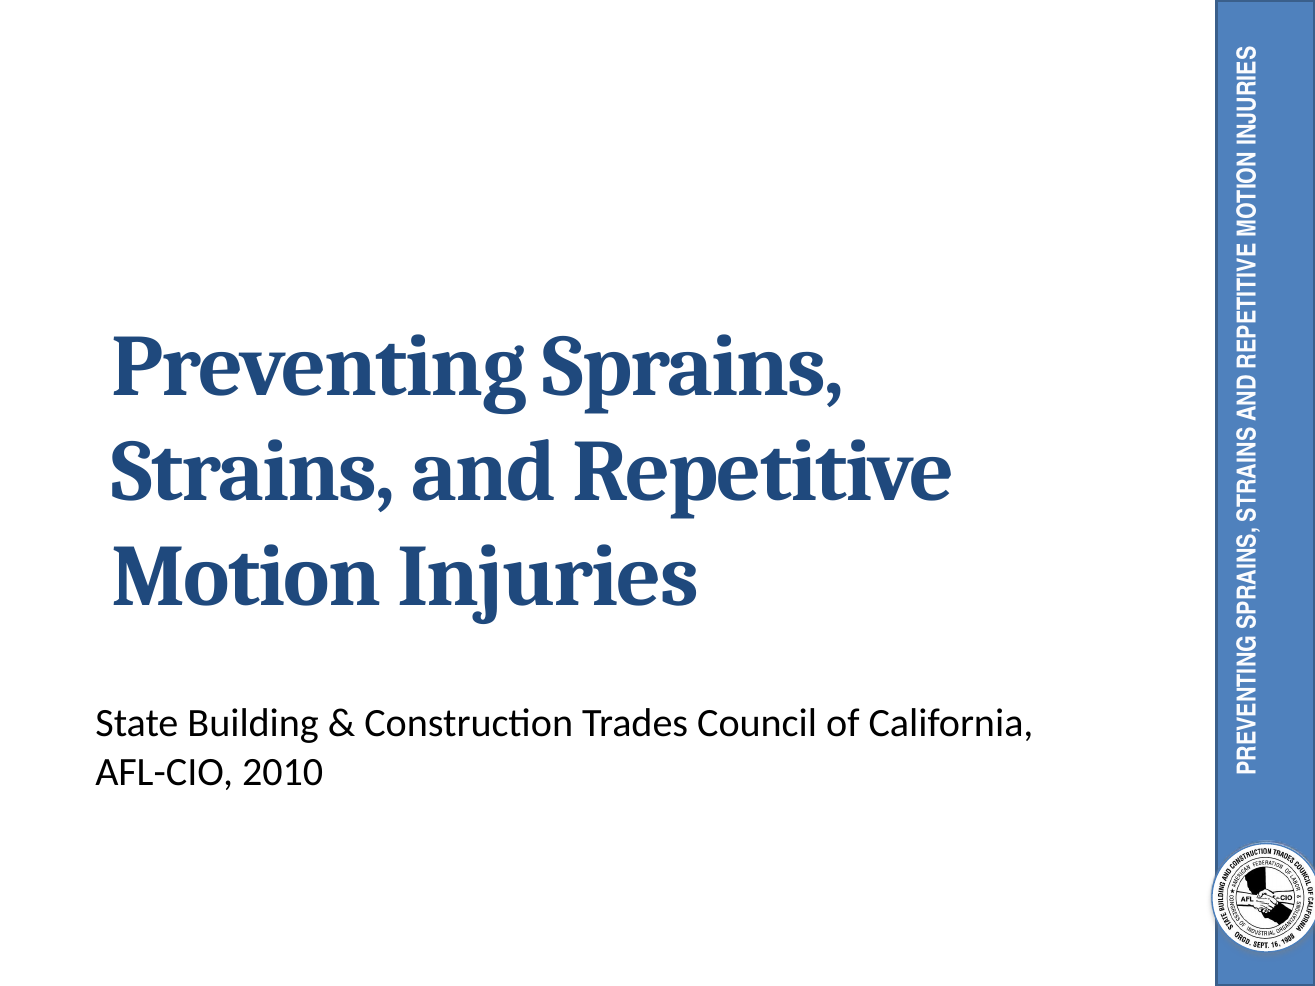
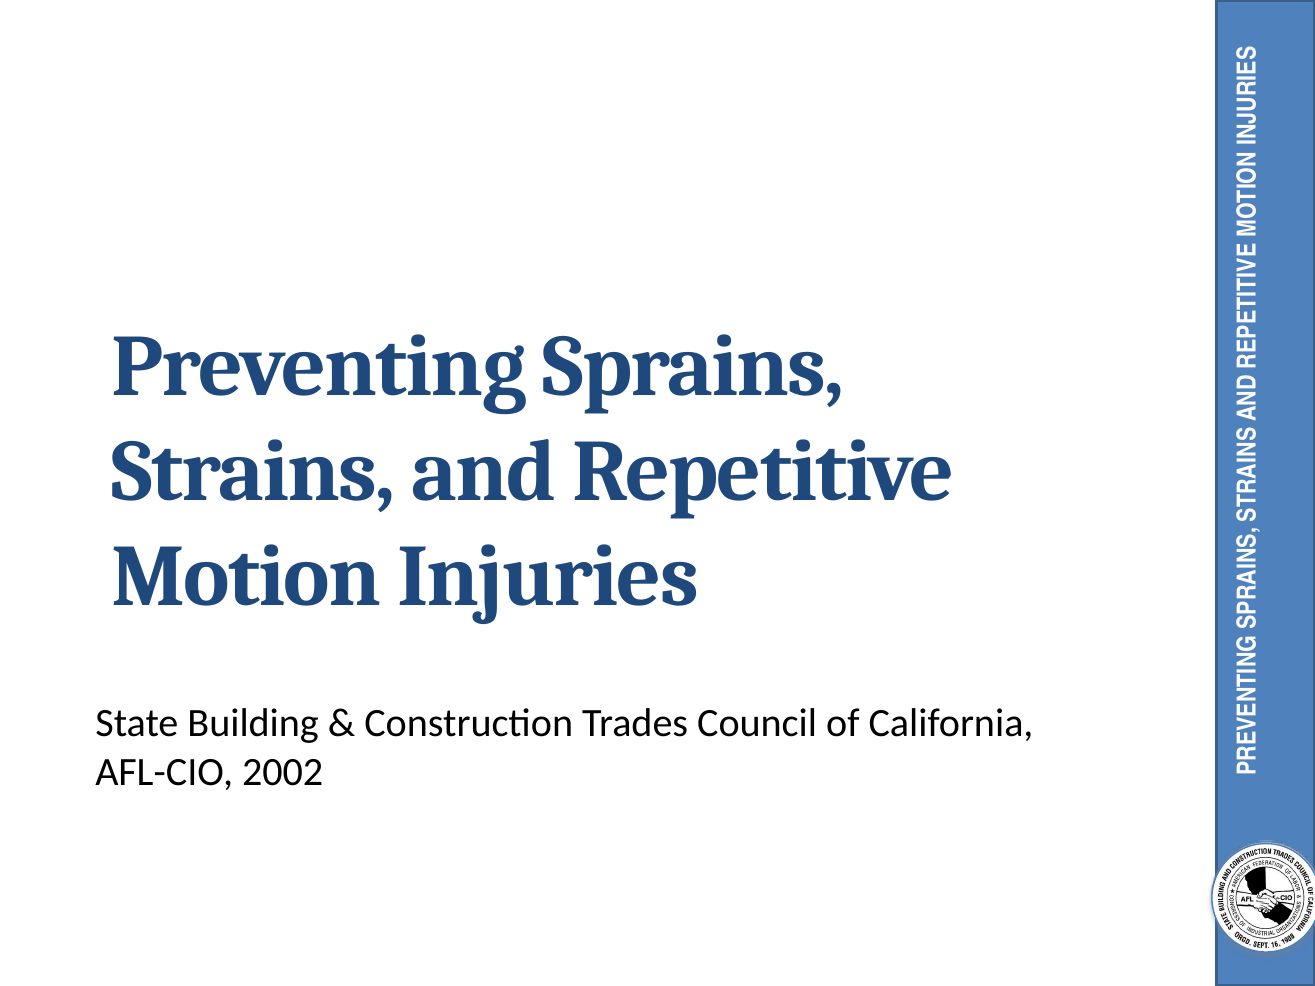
2010: 2010 -> 2002 (283, 772)
